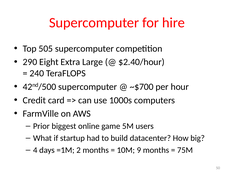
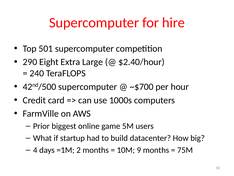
505: 505 -> 501 (46, 48)
